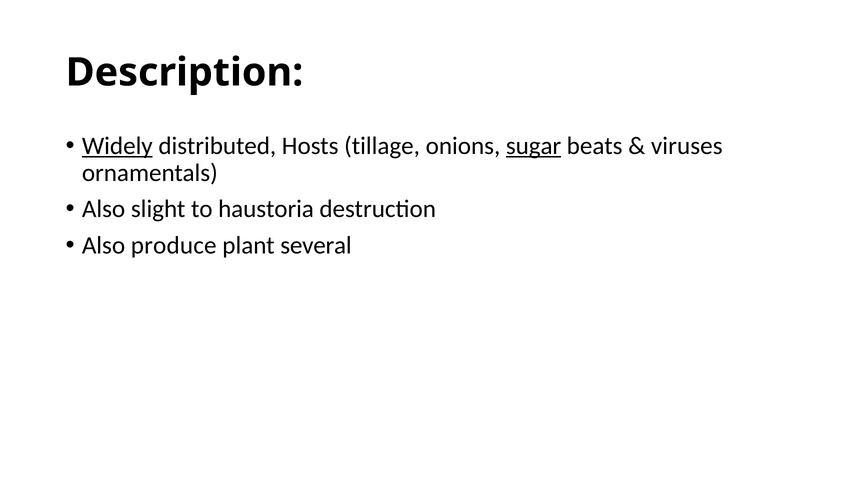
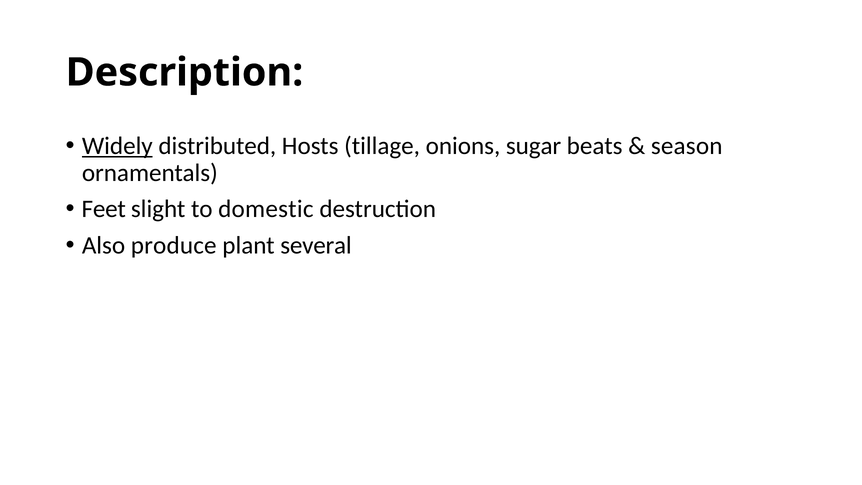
sugar underline: present -> none (534, 146)
viruses: viruses -> season (687, 146)
Also: Also -> Feet (104, 209)
haustoria: haustoria -> domestic (266, 209)
